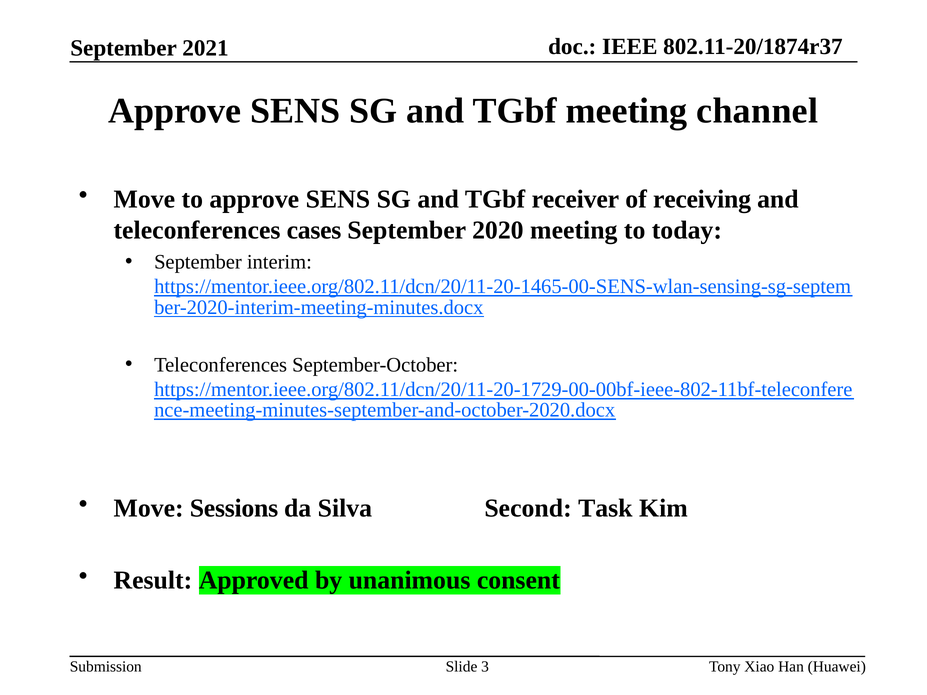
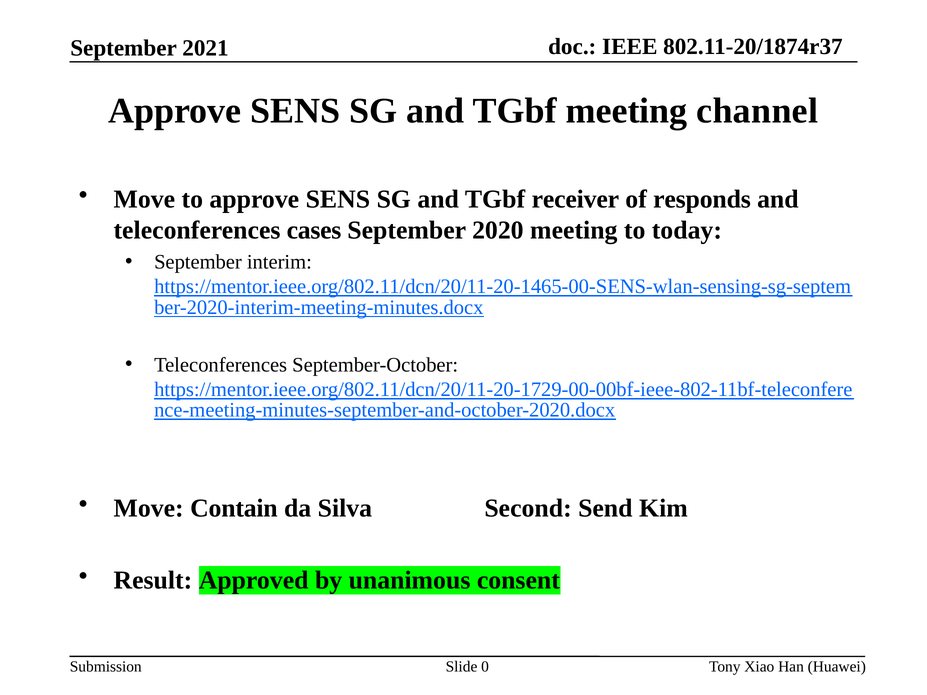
receiving: receiving -> responds (702, 200)
Sessions: Sessions -> Contain (234, 509)
Task: Task -> Send (605, 509)
3: 3 -> 0 (485, 667)
